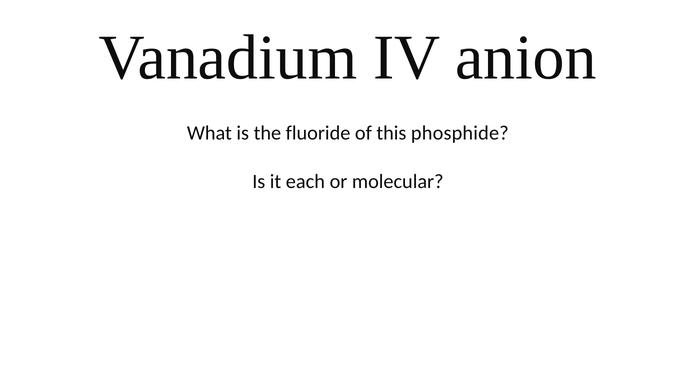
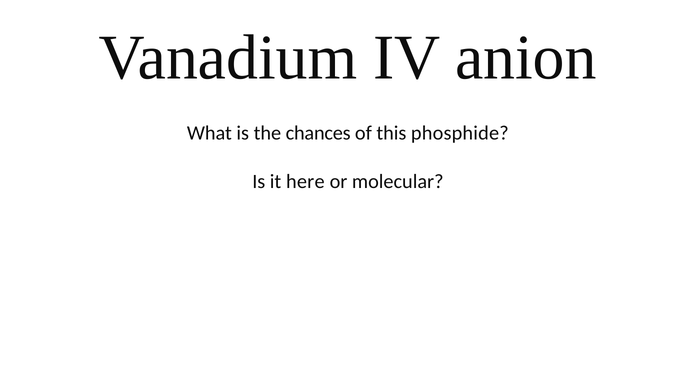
fluoride: fluoride -> chances (318, 133)
each: each -> here (305, 182)
